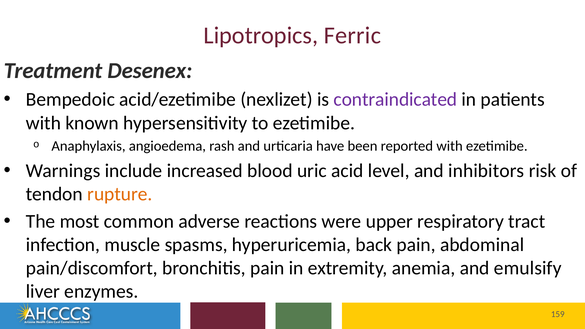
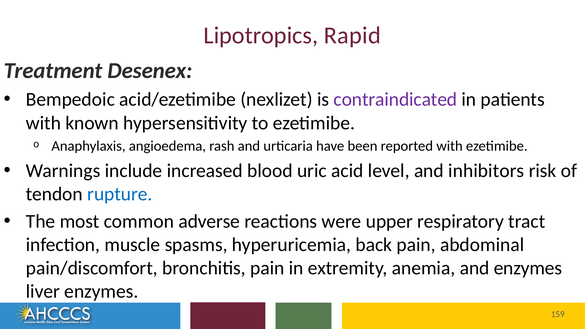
Ferric: Ferric -> Rapid (352, 35)
rupture colour: orange -> blue (120, 194)
and emulsify: emulsify -> enzymes (528, 268)
